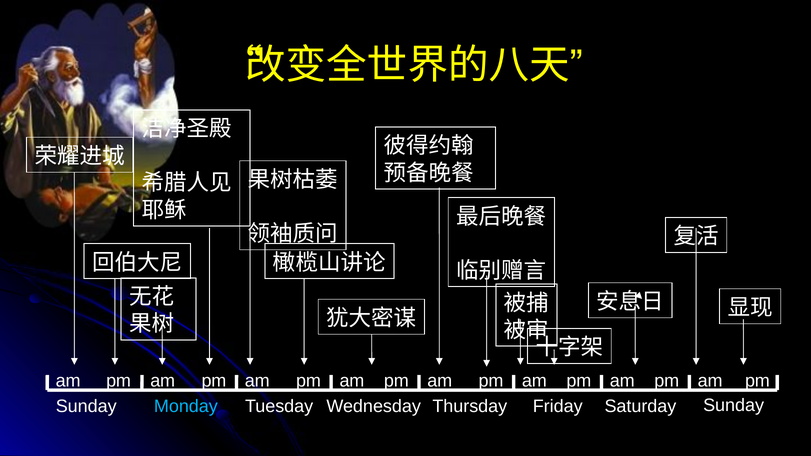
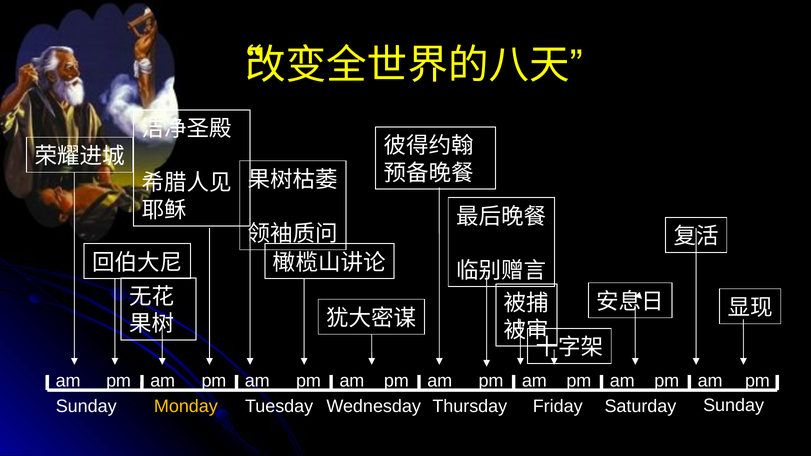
Monday colour: light blue -> yellow (186, 406)
